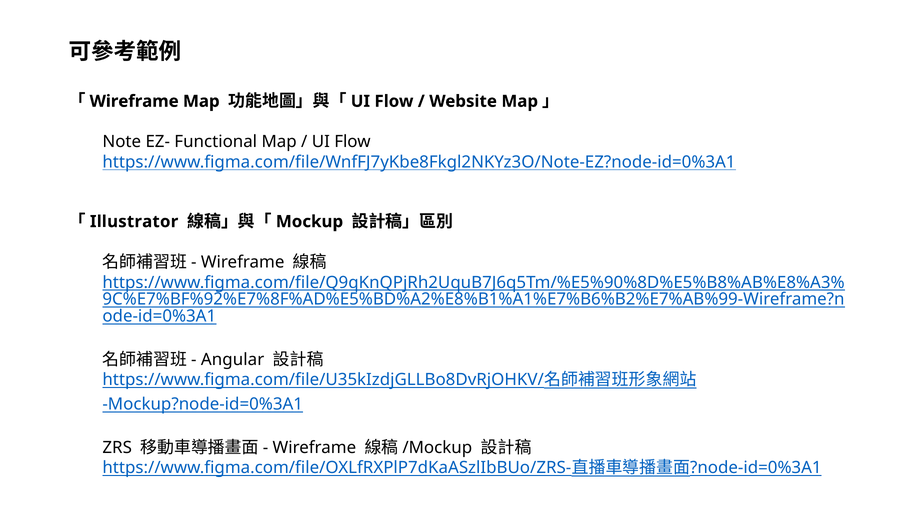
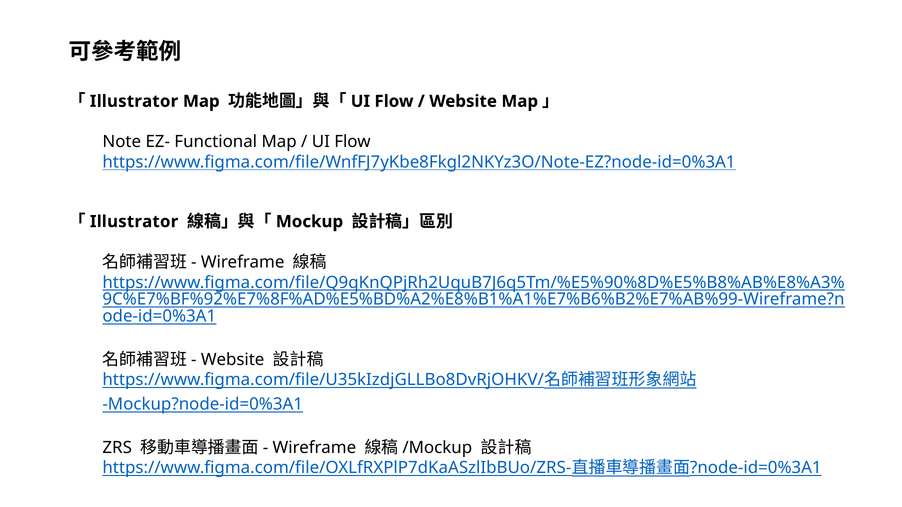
Wireframe: Wireframe -> Illustrator (134, 101)
Angular: Angular -> Website (233, 360)
